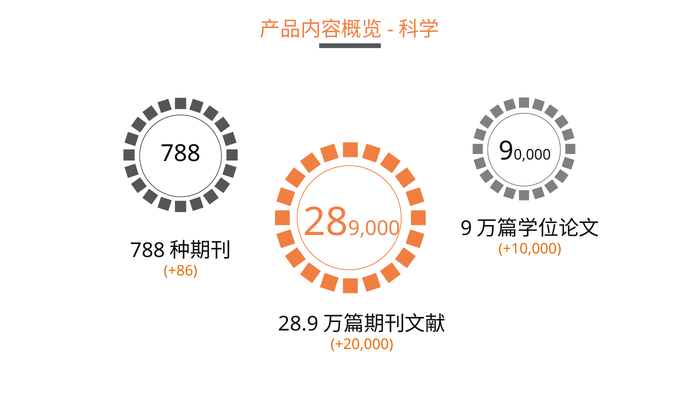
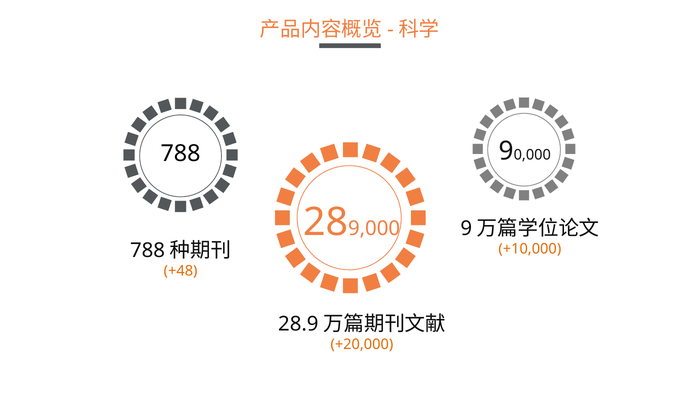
+86: +86 -> +48 (181, 271)
